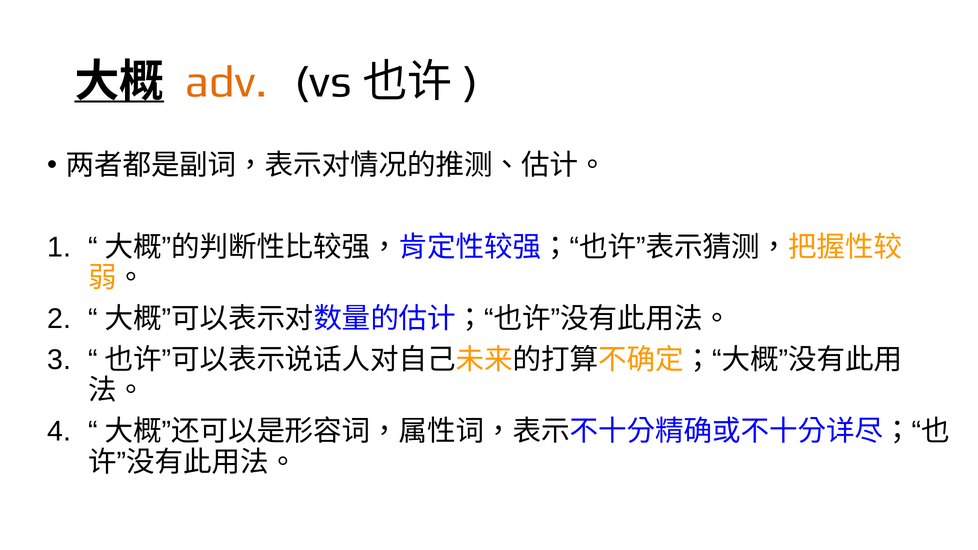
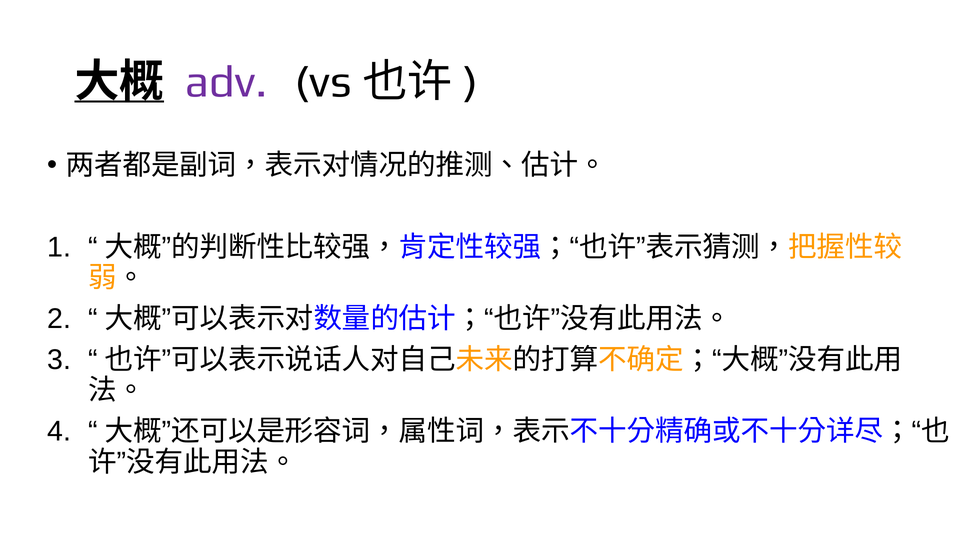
adv colour: orange -> purple (226, 82)
